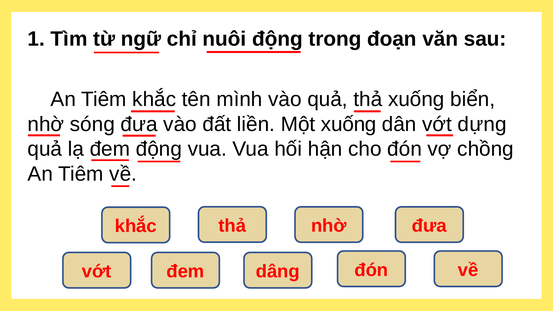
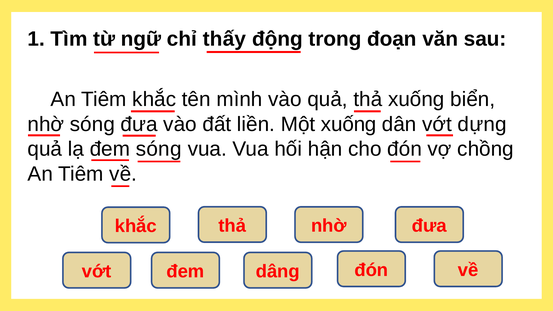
nuôi: nuôi -> thấy (224, 39)
đem động: động -> sóng (159, 149)
